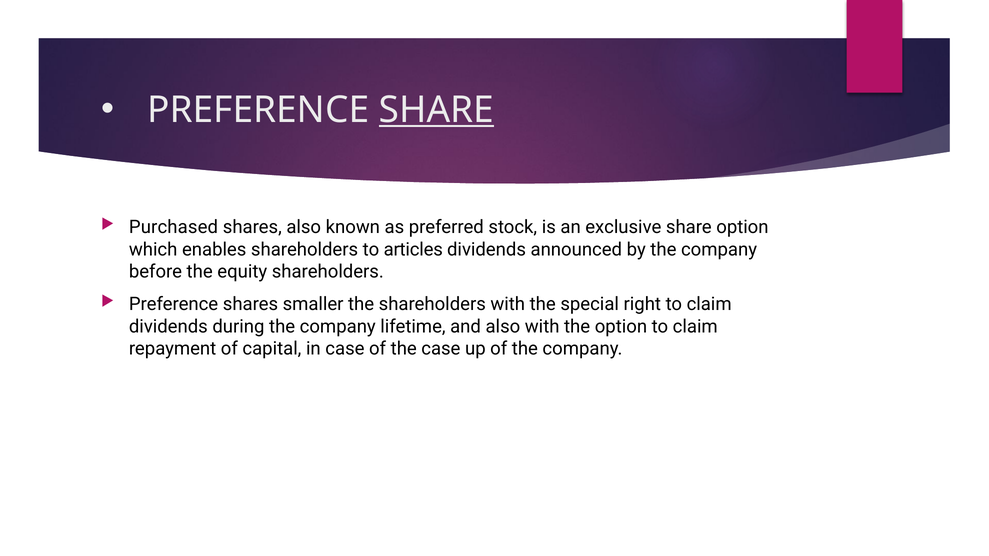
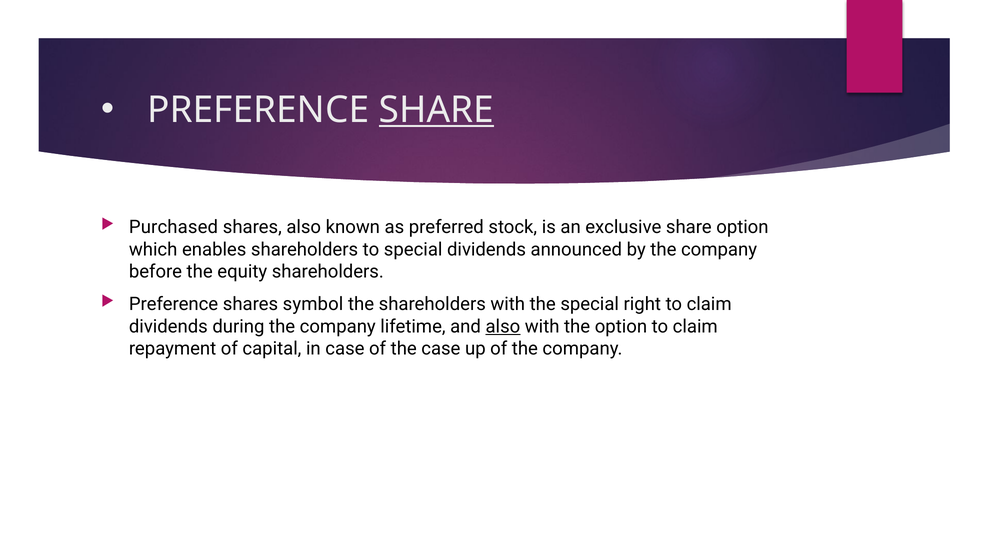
to articles: articles -> special (413, 250)
smaller: smaller -> symbol (313, 304)
also underline: none -> present (503, 327)
